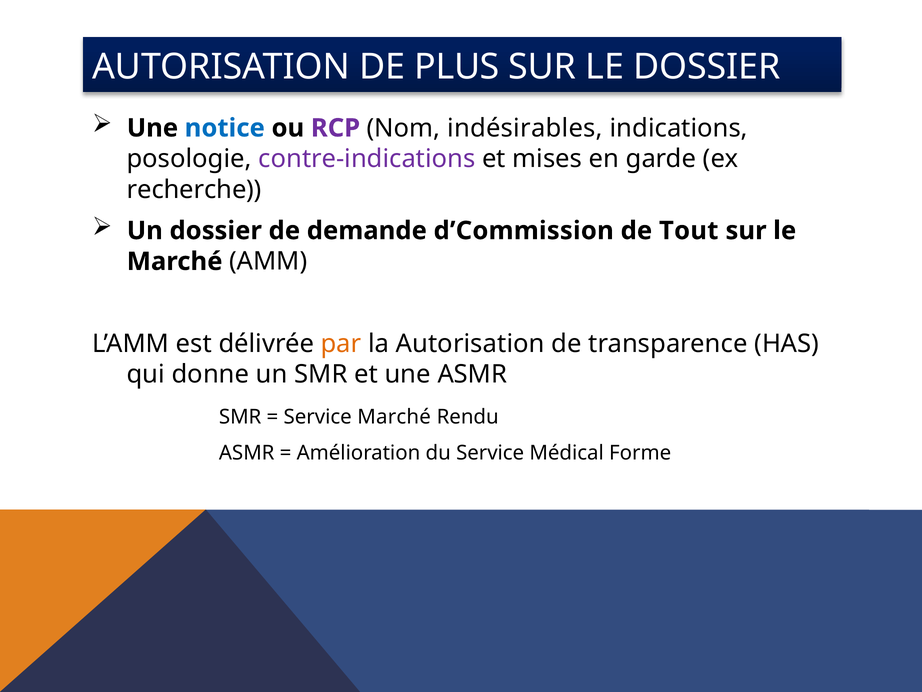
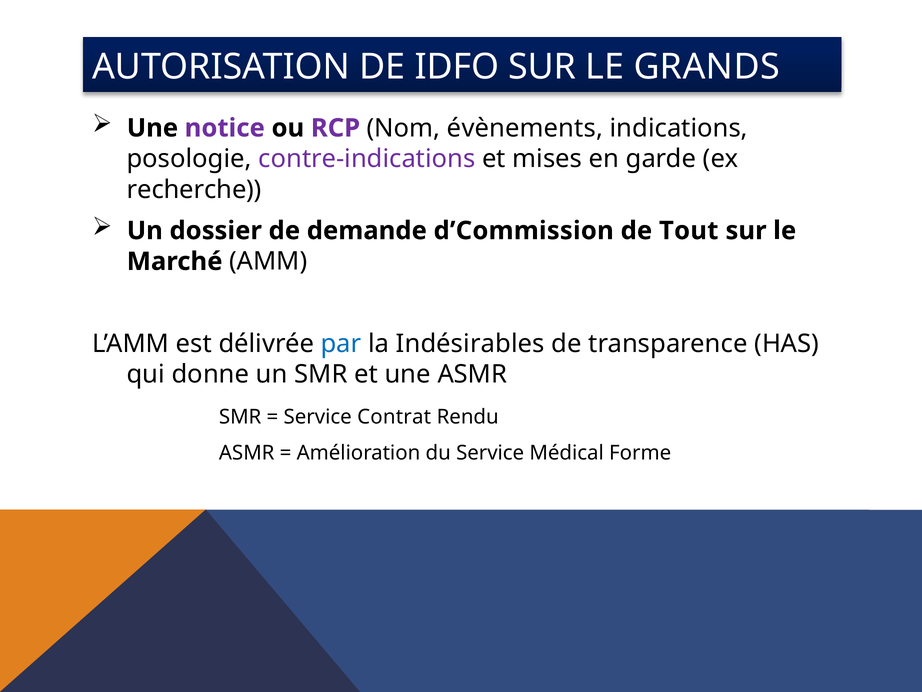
PLUS: PLUS -> IDFO (457, 67)
LE DOSSIER: DOSSIER -> GRANDS (707, 67)
notice colour: blue -> purple (225, 128)
indésirables: indésirables -> évènements (525, 128)
par colour: orange -> blue (341, 343)
la Autorisation: Autorisation -> Indésirables (470, 343)
Service Marché: Marché -> Contrat (394, 417)
